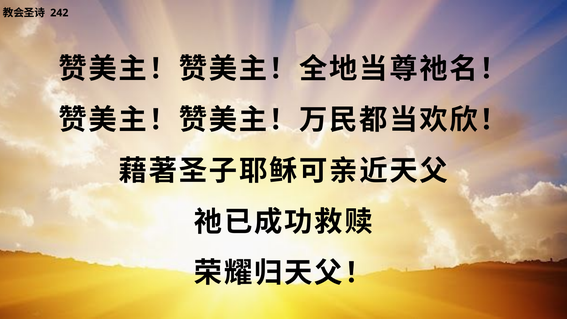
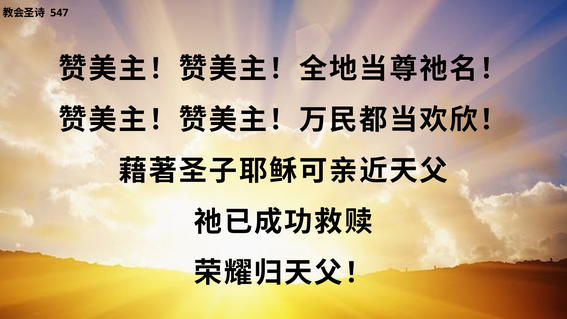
242: 242 -> 547 (59, 13)
